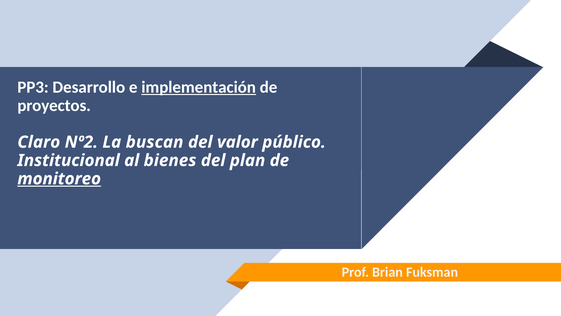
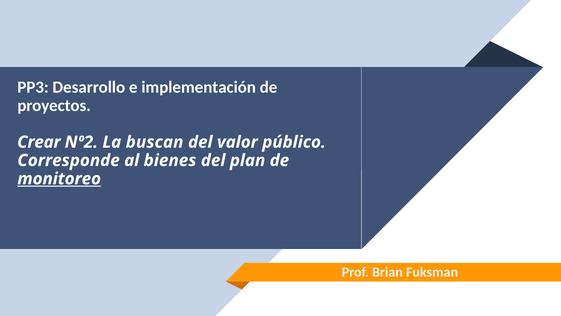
implementación underline: present -> none (199, 87)
Claro: Claro -> Crear (39, 142)
Institucional: Institucional -> Corresponde (69, 160)
